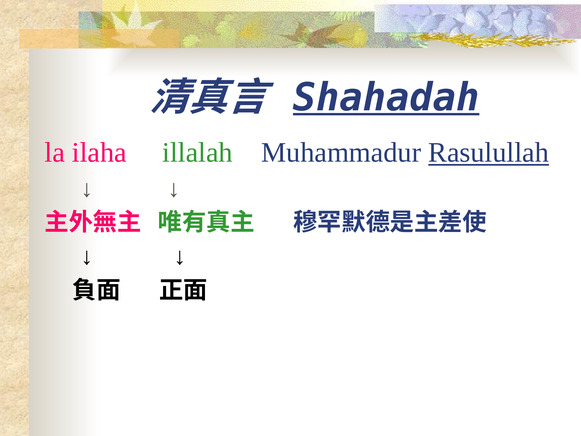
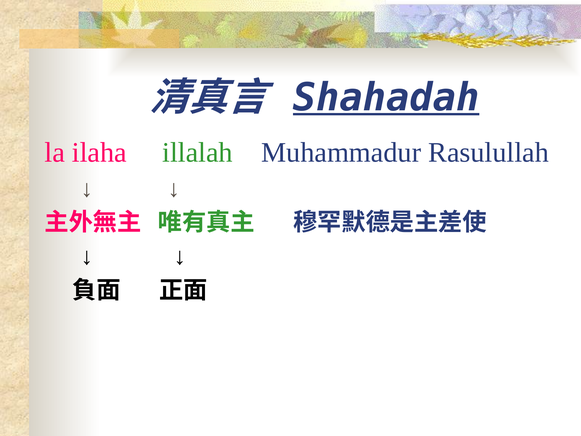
Rasulullah underline: present -> none (489, 153)
